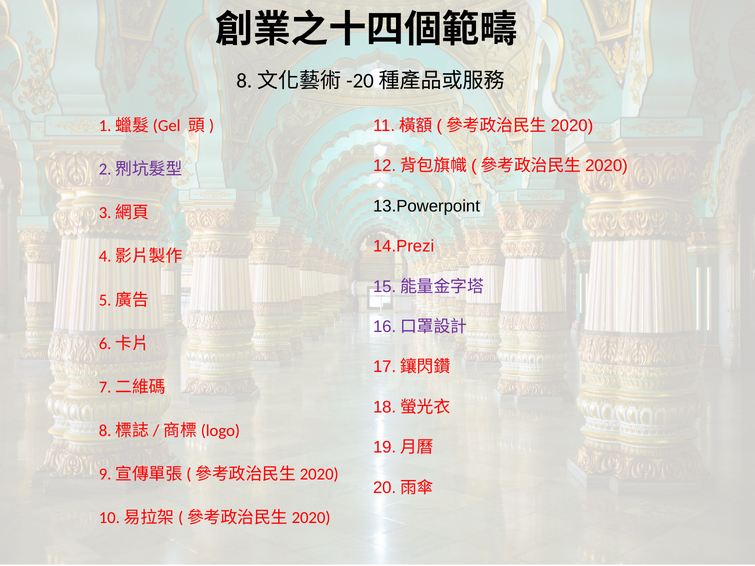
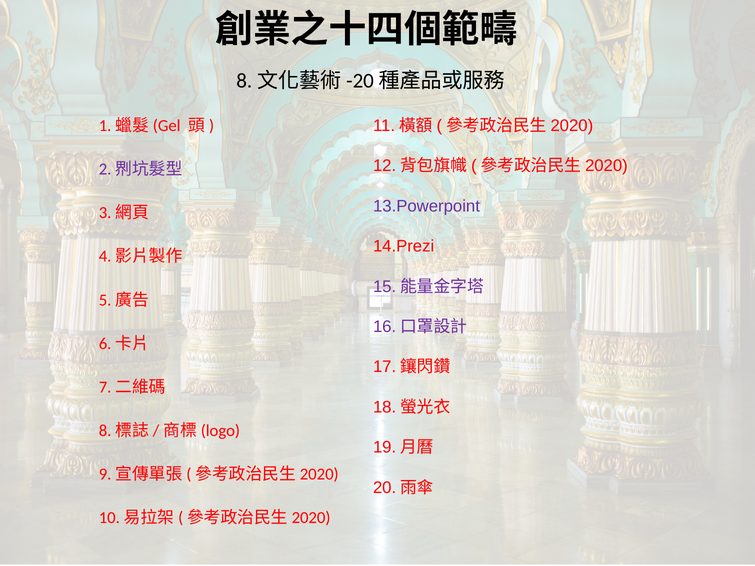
13.Powerpoint colour: black -> purple (426, 206)
